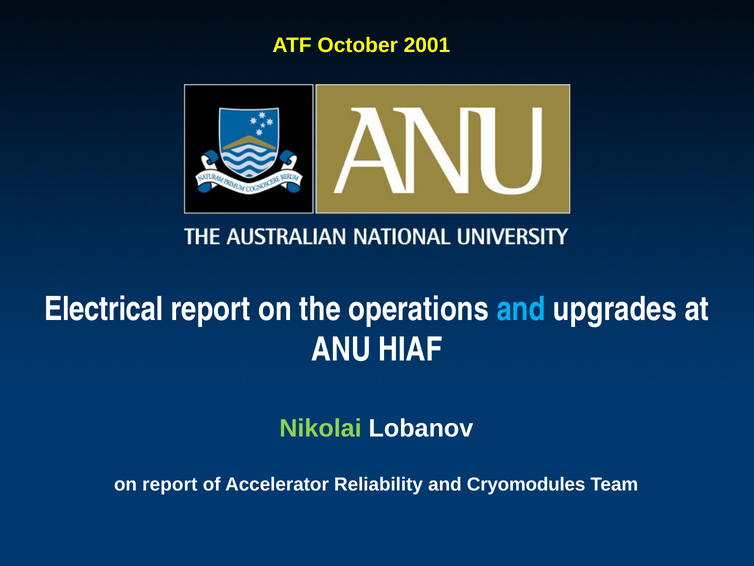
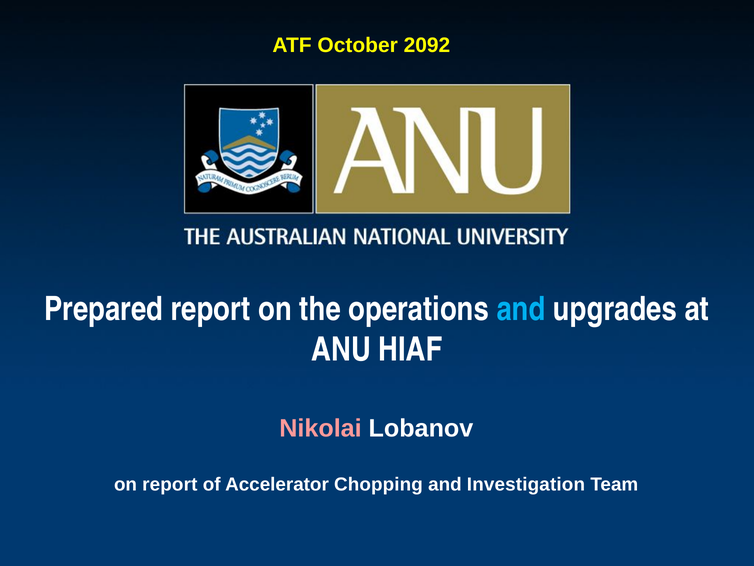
2001: 2001 -> 2092 (427, 45)
Electrical: Electrical -> Prepared (104, 309)
Nikolai colour: light green -> pink (320, 428)
Reliability: Reliability -> Chopping (378, 484)
Cryomodules: Cryomodules -> Investigation (526, 484)
